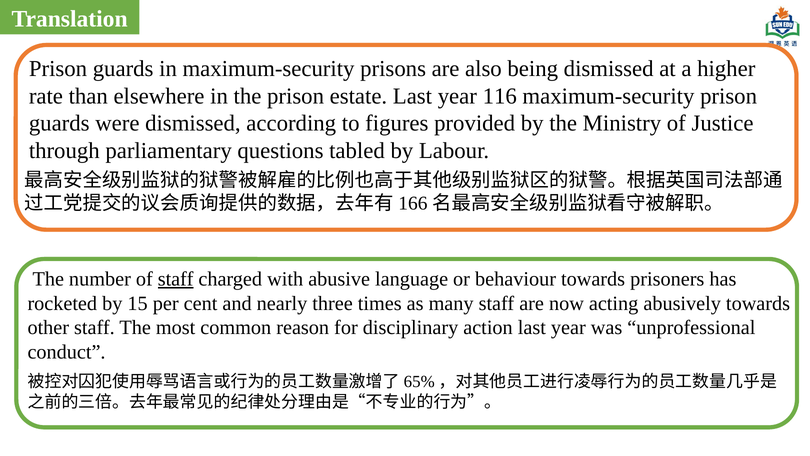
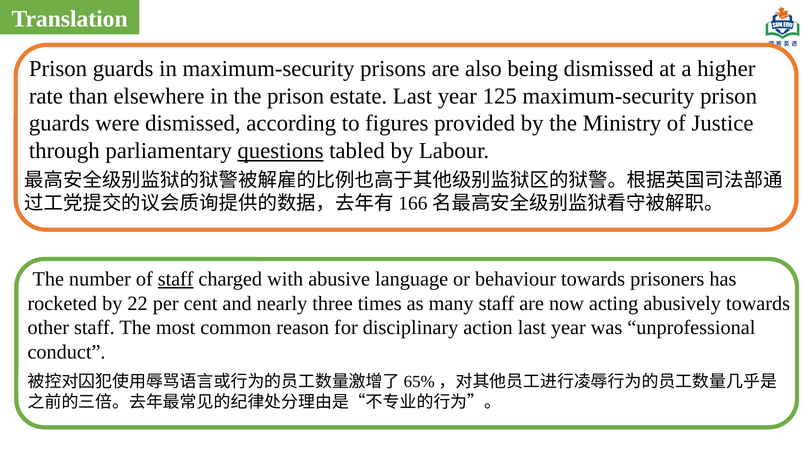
116: 116 -> 125 (500, 96)
questions underline: none -> present (280, 151)
15: 15 -> 22 (138, 303)
